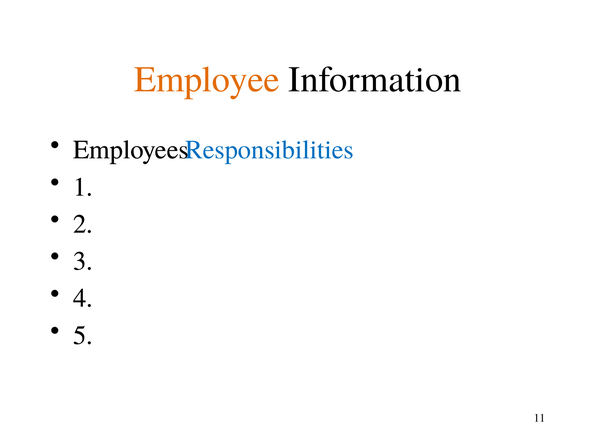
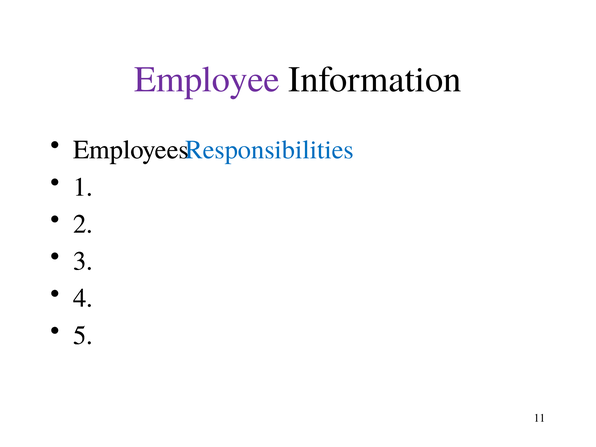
Employee colour: orange -> purple (207, 80)
